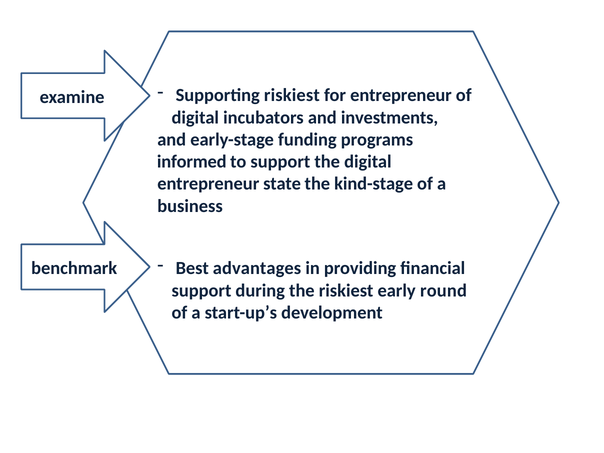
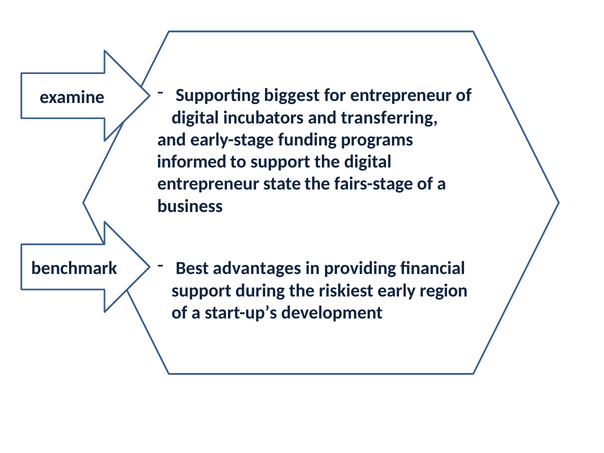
Supporting riskiest: riskiest -> biggest (292, 95)
investments: investments -> transferring (389, 117)
kind-stage: kind-stage -> fairs-stage (374, 184)
round: round -> region (444, 291)
